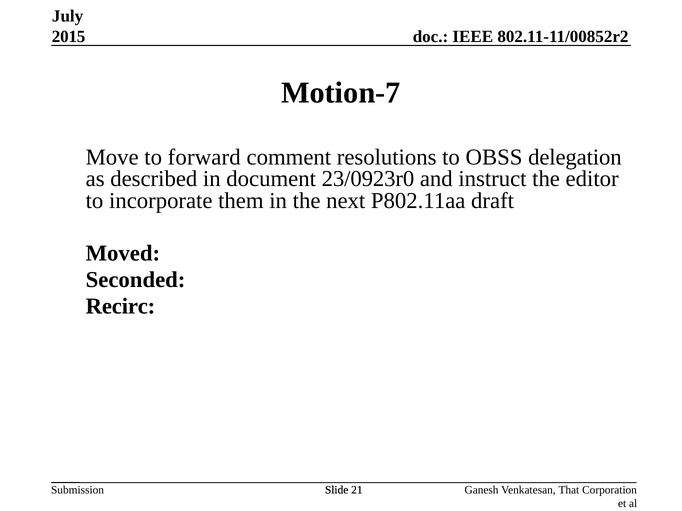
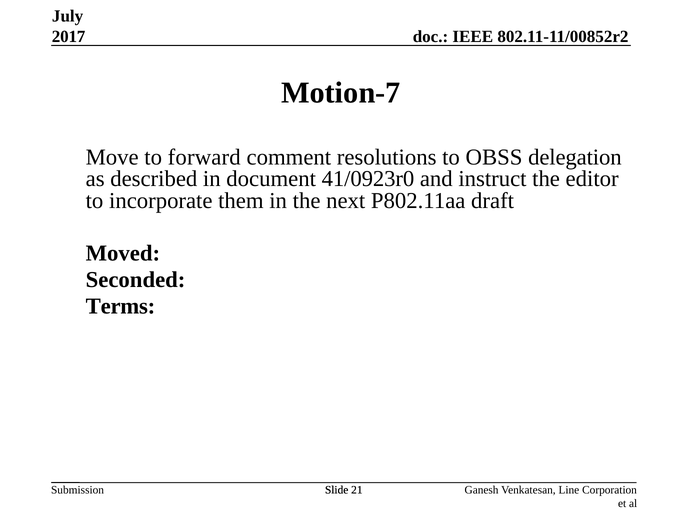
2015: 2015 -> 2017 (69, 37)
23/0923r0: 23/0923r0 -> 41/0923r0 (368, 179)
Recirc: Recirc -> Terms (121, 306)
That: That -> Line (569, 491)
